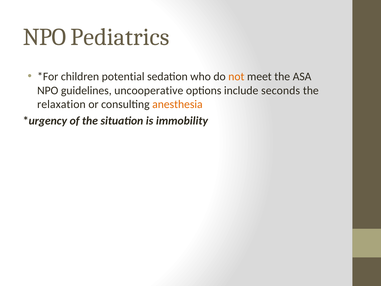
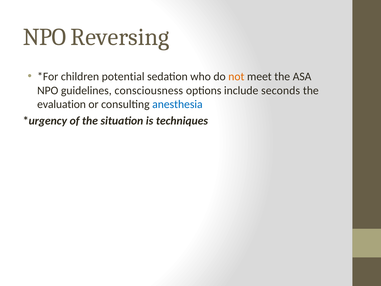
Pediatrics: Pediatrics -> Reversing (120, 37)
uncooperative: uncooperative -> consciousness (149, 90)
relaxation: relaxation -> evaluation (62, 104)
anesthesia colour: orange -> blue (177, 104)
immobility: immobility -> techniques (182, 121)
